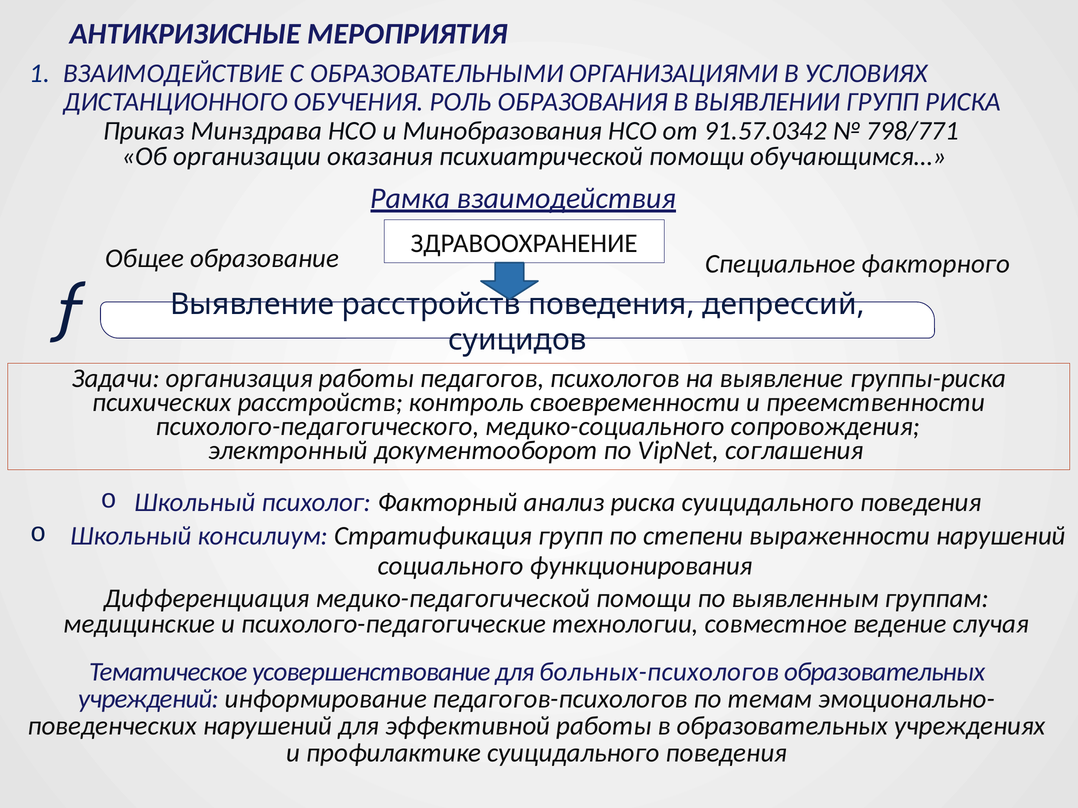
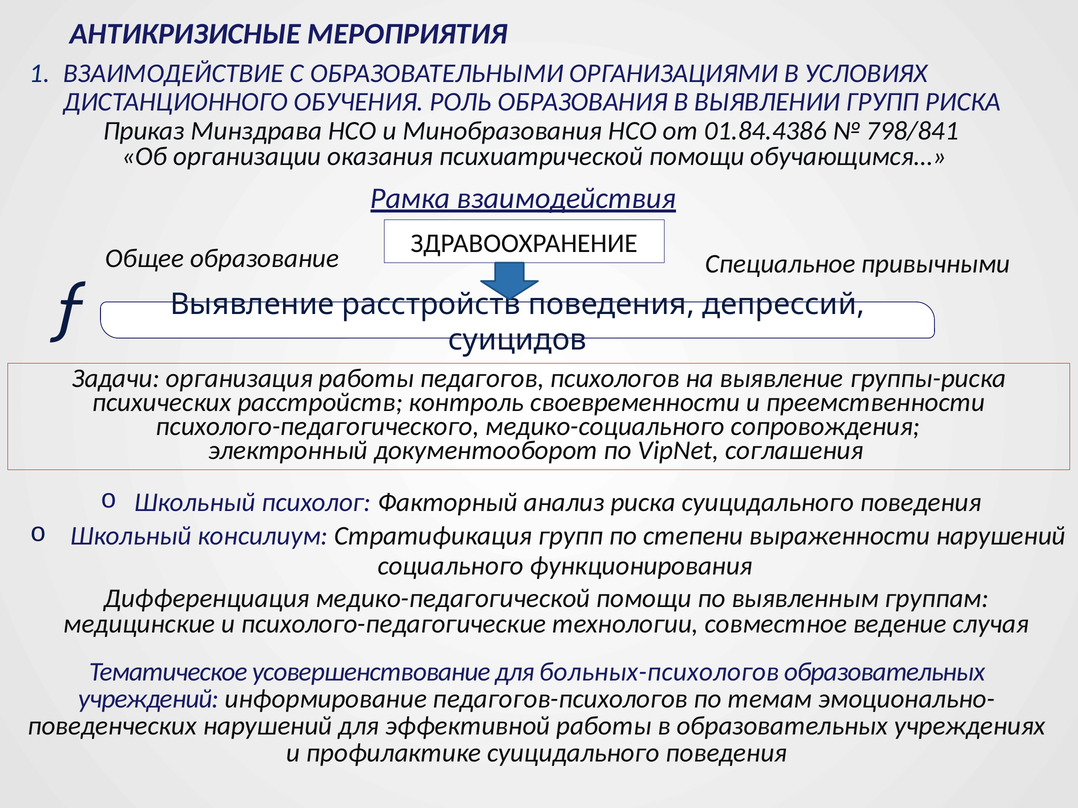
91.57.0342: 91.57.0342 -> 01.84.4386 (765, 131)
798/771: 798/771 -> 798/841 (913, 131)
факторного: факторного -> привычными (936, 264)
